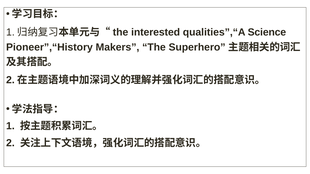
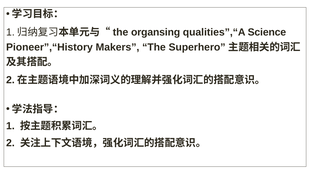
interested: interested -> organsing (156, 32)
